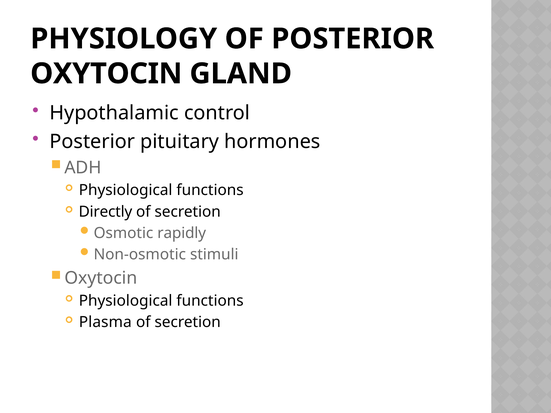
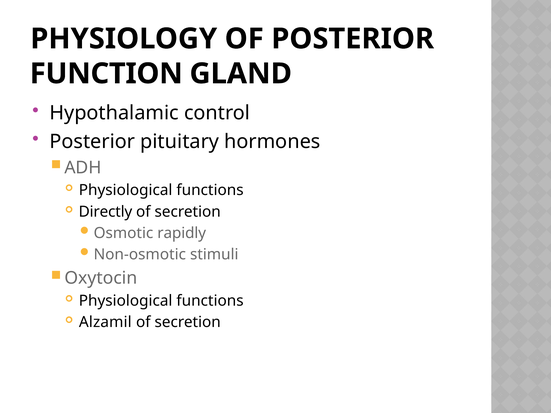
OXYTOCIN: OXYTOCIN -> FUNCTION (106, 74)
Plasma: Plasma -> Alzamil (105, 322)
